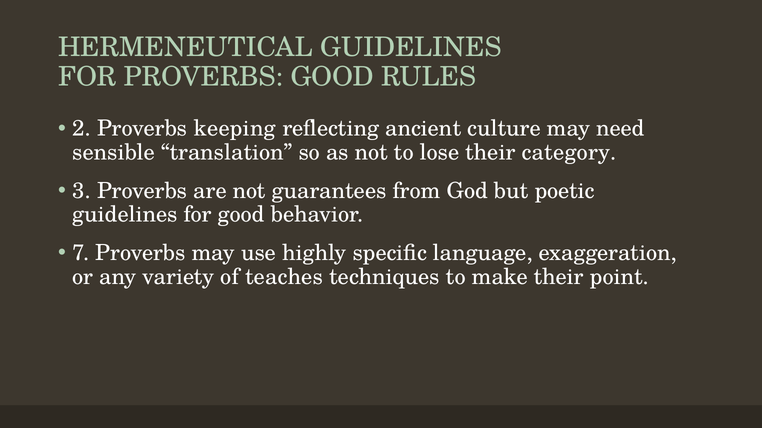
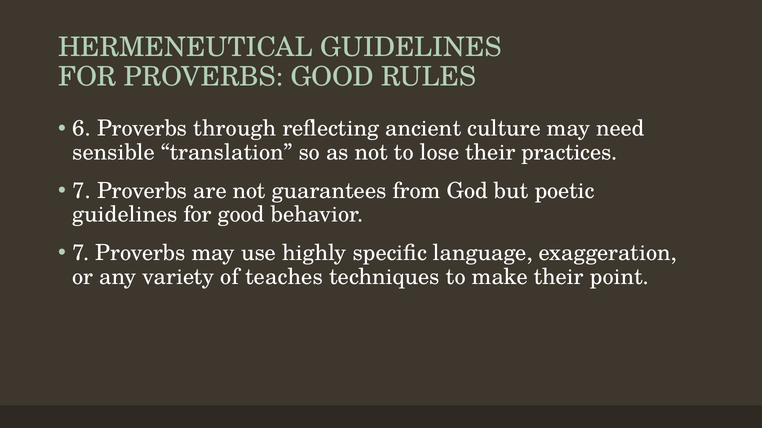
2: 2 -> 6 (82, 129)
keeping: keeping -> through (235, 129)
category: category -> practices (569, 153)
3: 3 -> 7 (82, 191)
